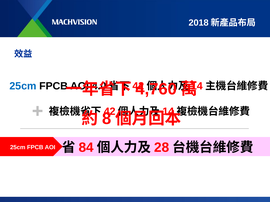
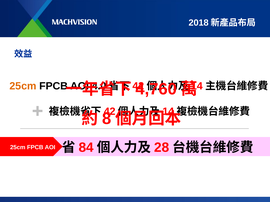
25cm colour: blue -> orange (23, 86)
